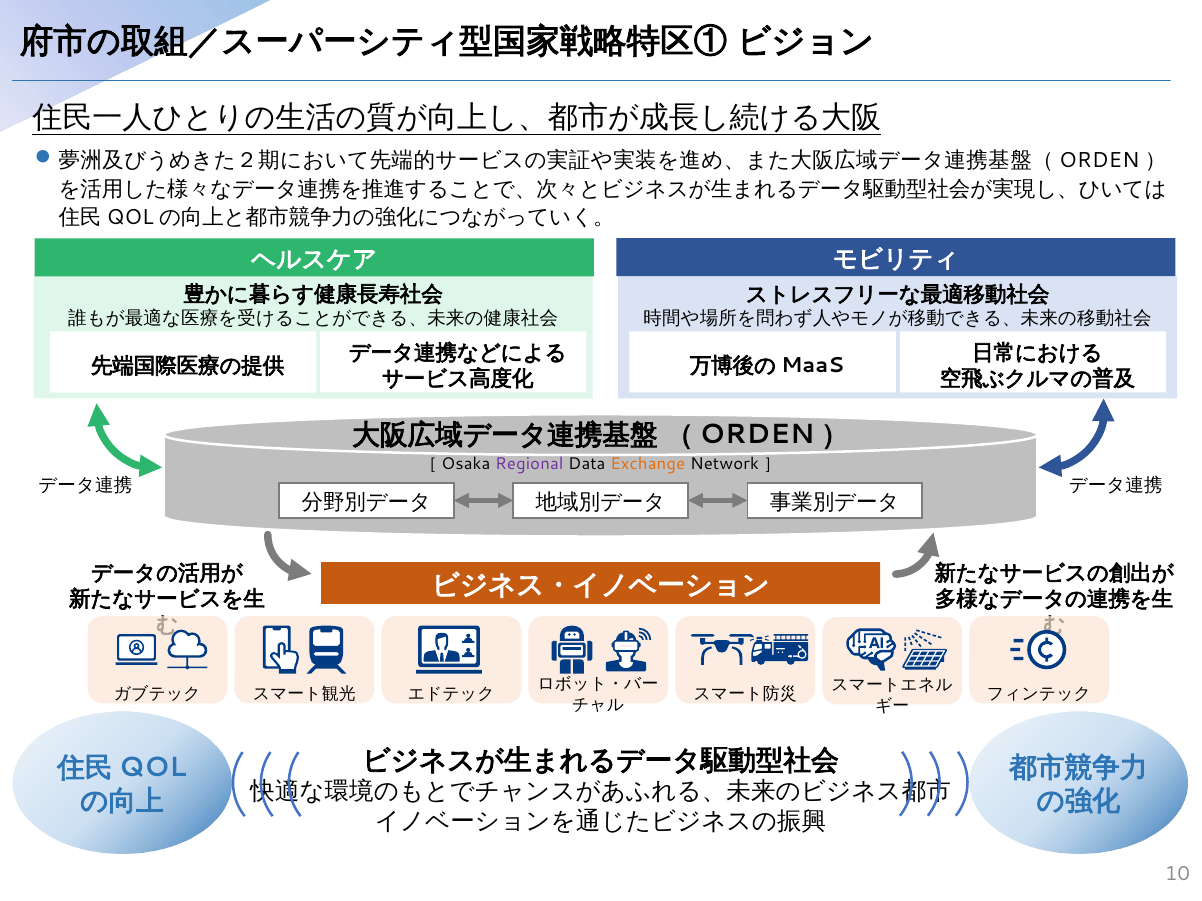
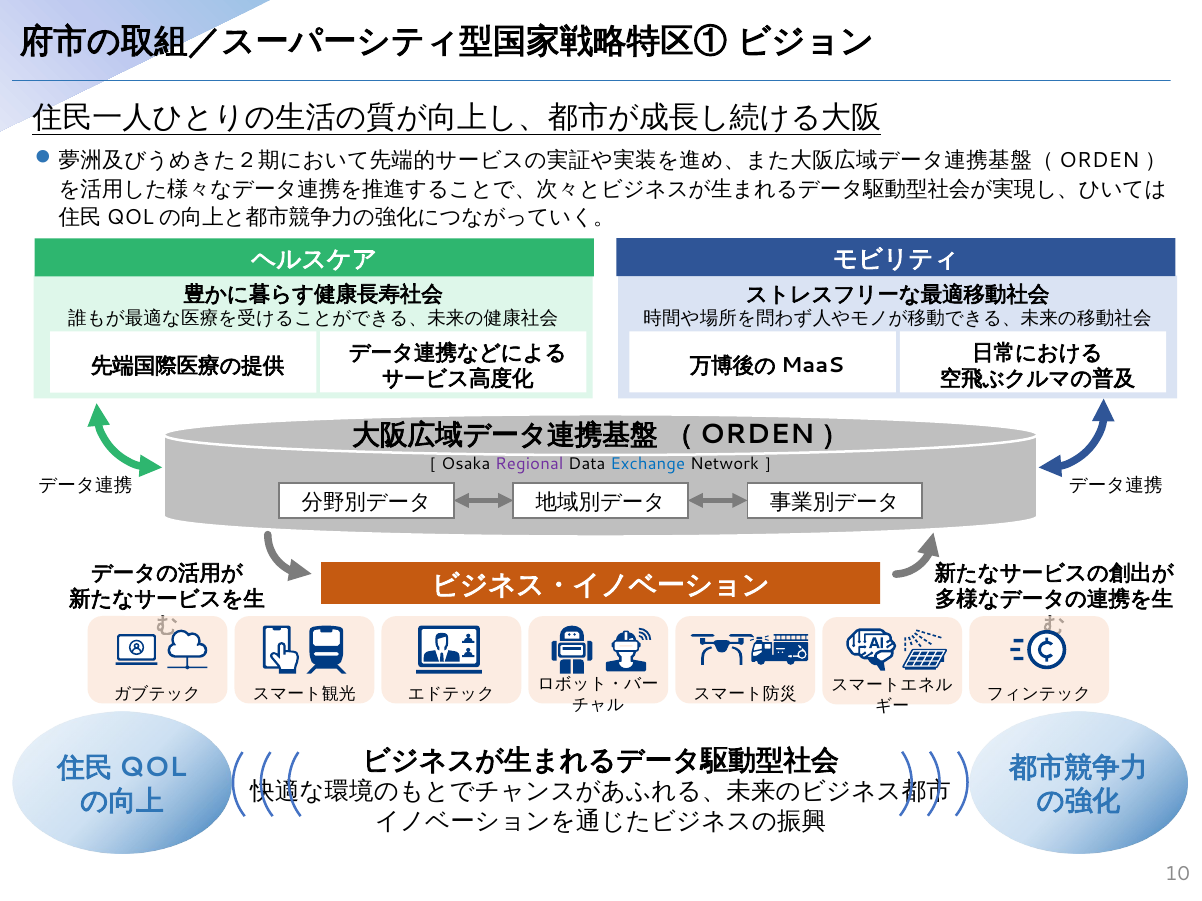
Exchange colour: orange -> blue (648, 464)
